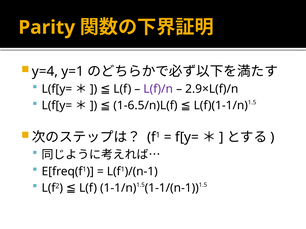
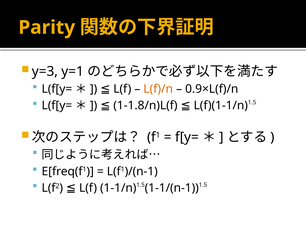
y=4: y=4 -> y=3 (45, 72)
L(f)/n colour: purple -> orange (158, 89)
2.9×L(f)/n: 2.9×L(f)/n -> 0.9×L(f)/n (212, 89)
1-6.5/n)L(f: 1-6.5/n)L(f -> 1-1.8/n)L(f (145, 106)
